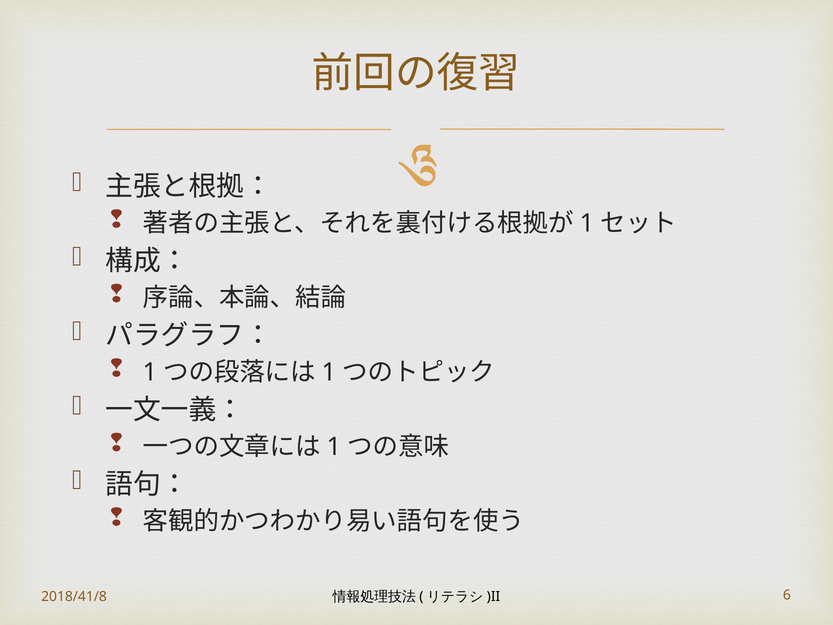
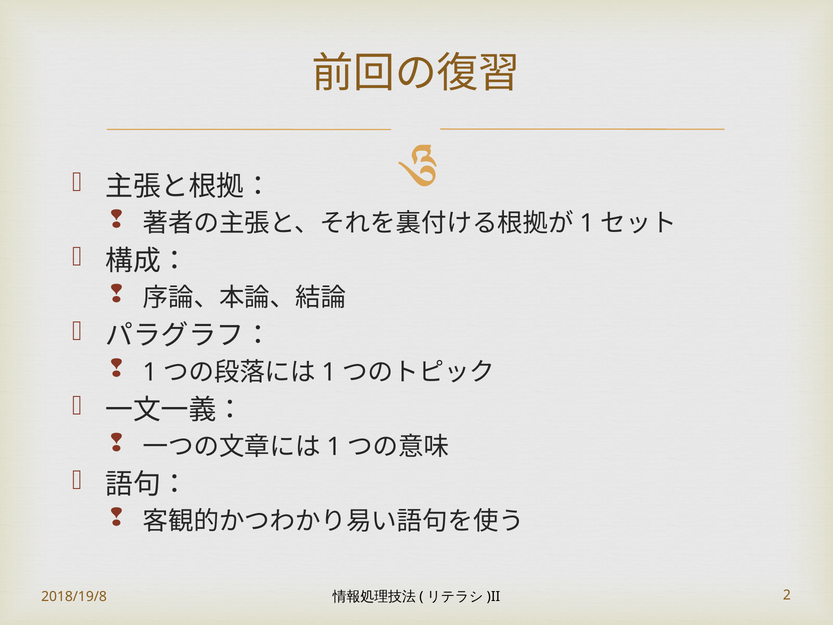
2018/41/8: 2018/41/8 -> 2018/19/8 (74, 596)
6: 6 -> 2 (787, 595)
